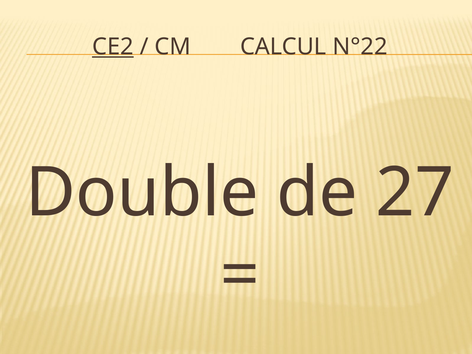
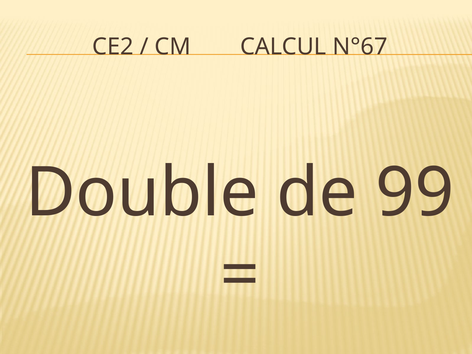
CE2 underline: present -> none (113, 47)
N°22: N°22 -> N°67 (360, 47)
27: 27 -> 99 (415, 193)
